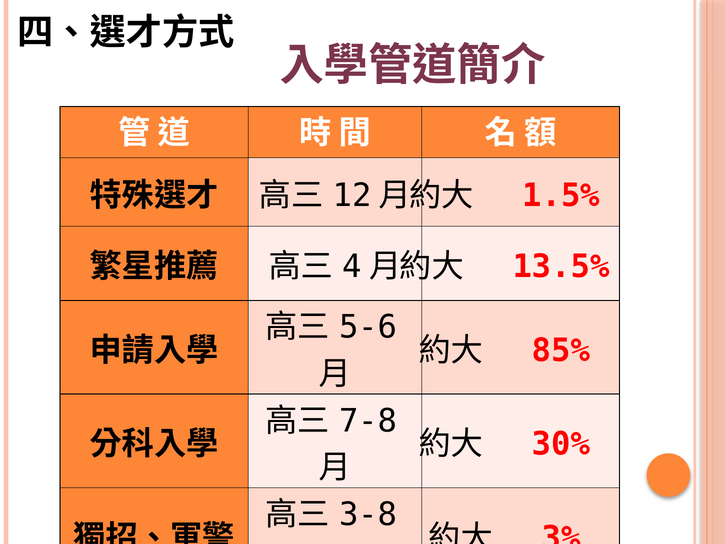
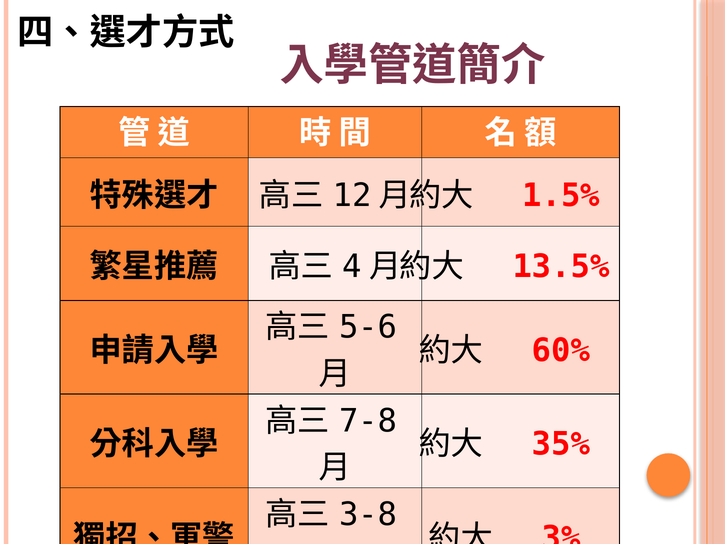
85%: 85% -> 60% (561, 351)
30%: 30% -> 35% (561, 444)
